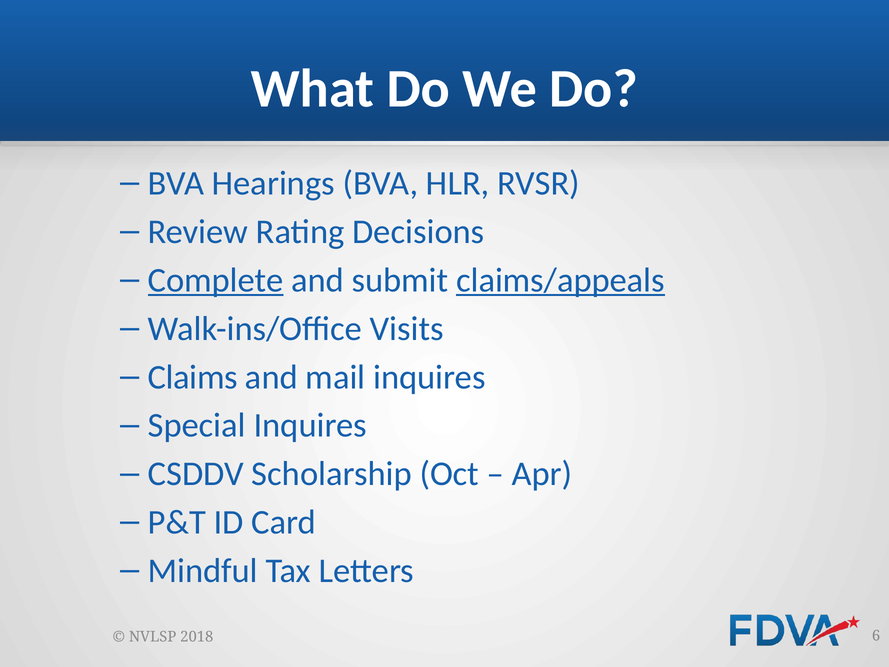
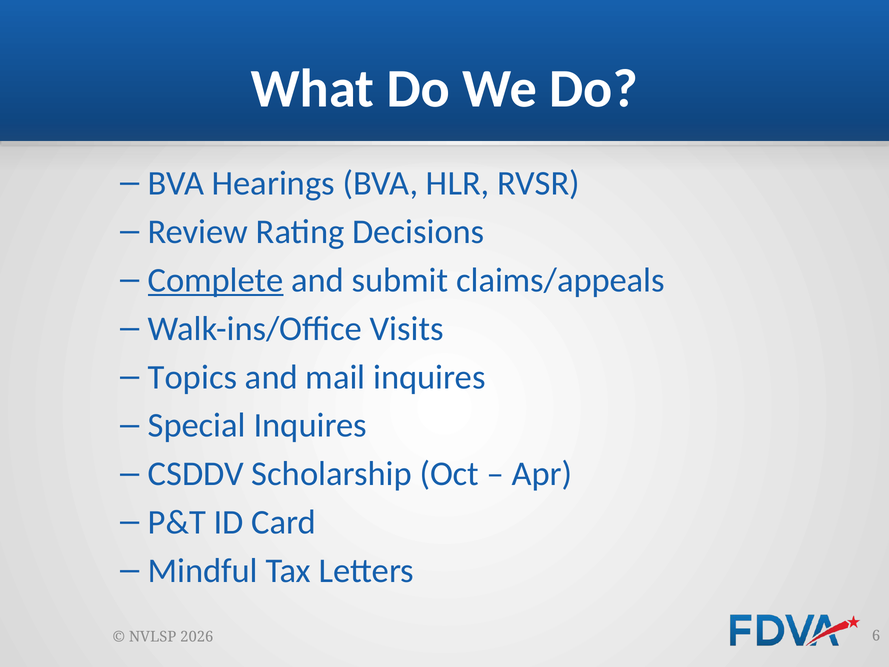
claims/appeals underline: present -> none (561, 280)
Claims: Claims -> Topics (193, 377)
2018: 2018 -> 2026 (197, 637)
